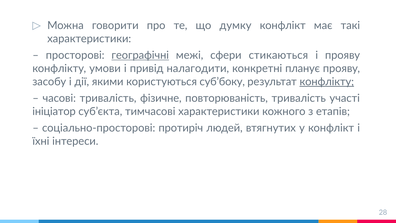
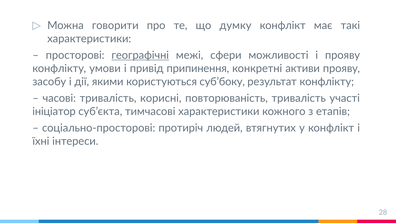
стикаються: стикаються -> можливості (278, 55)
налагодити: налагодити -> припинення (198, 68)
планує: планує -> активи (303, 68)
конфлікту underline: present -> none (327, 82)
фізичне: фізичне -> корисні (161, 98)
